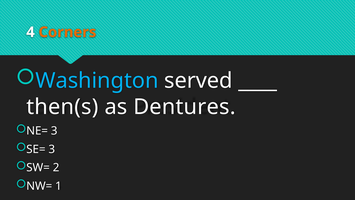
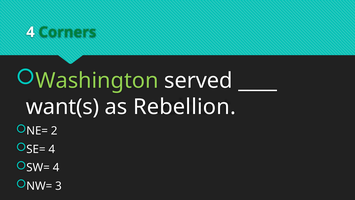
Corners colour: orange -> green (67, 32)
Washington colour: light blue -> light green (97, 81)
then(s: then(s -> want(s (63, 107)
Dentures: Dentures -> Rebellion (184, 107)
NE= 3: 3 -> 2 (54, 131)
SE= 3: 3 -> 4 (52, 149)
SW= 2: 2 -> 4 (56, 167)
1: 1 -> 3 (58, 186)
